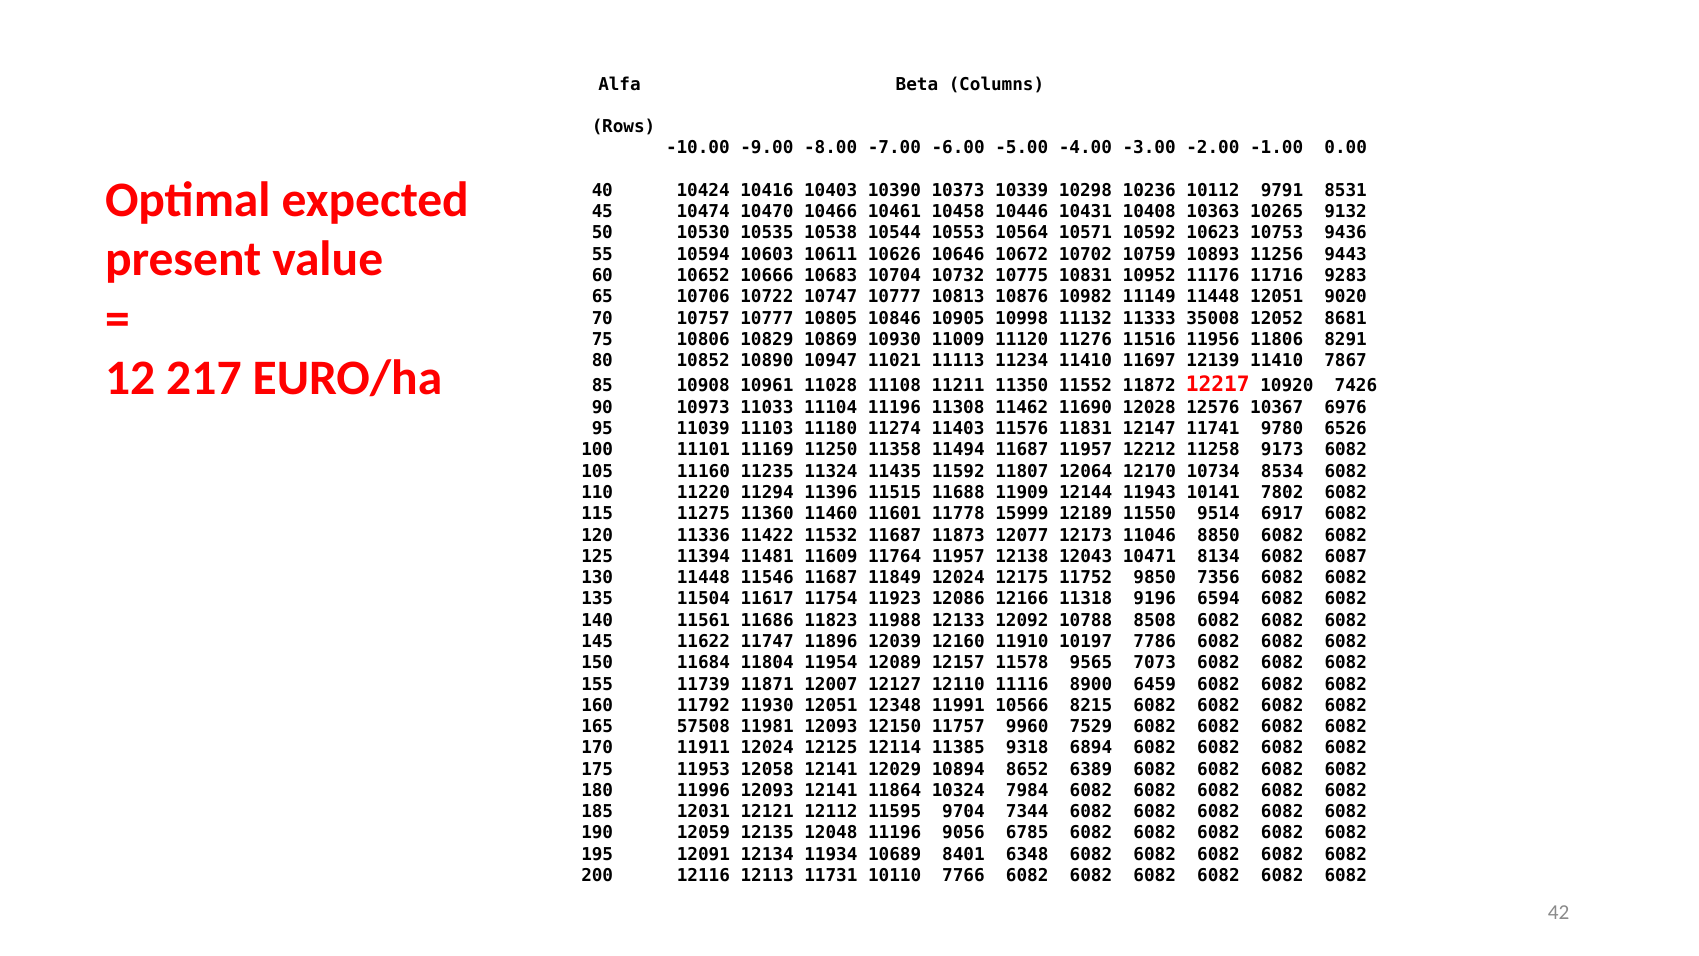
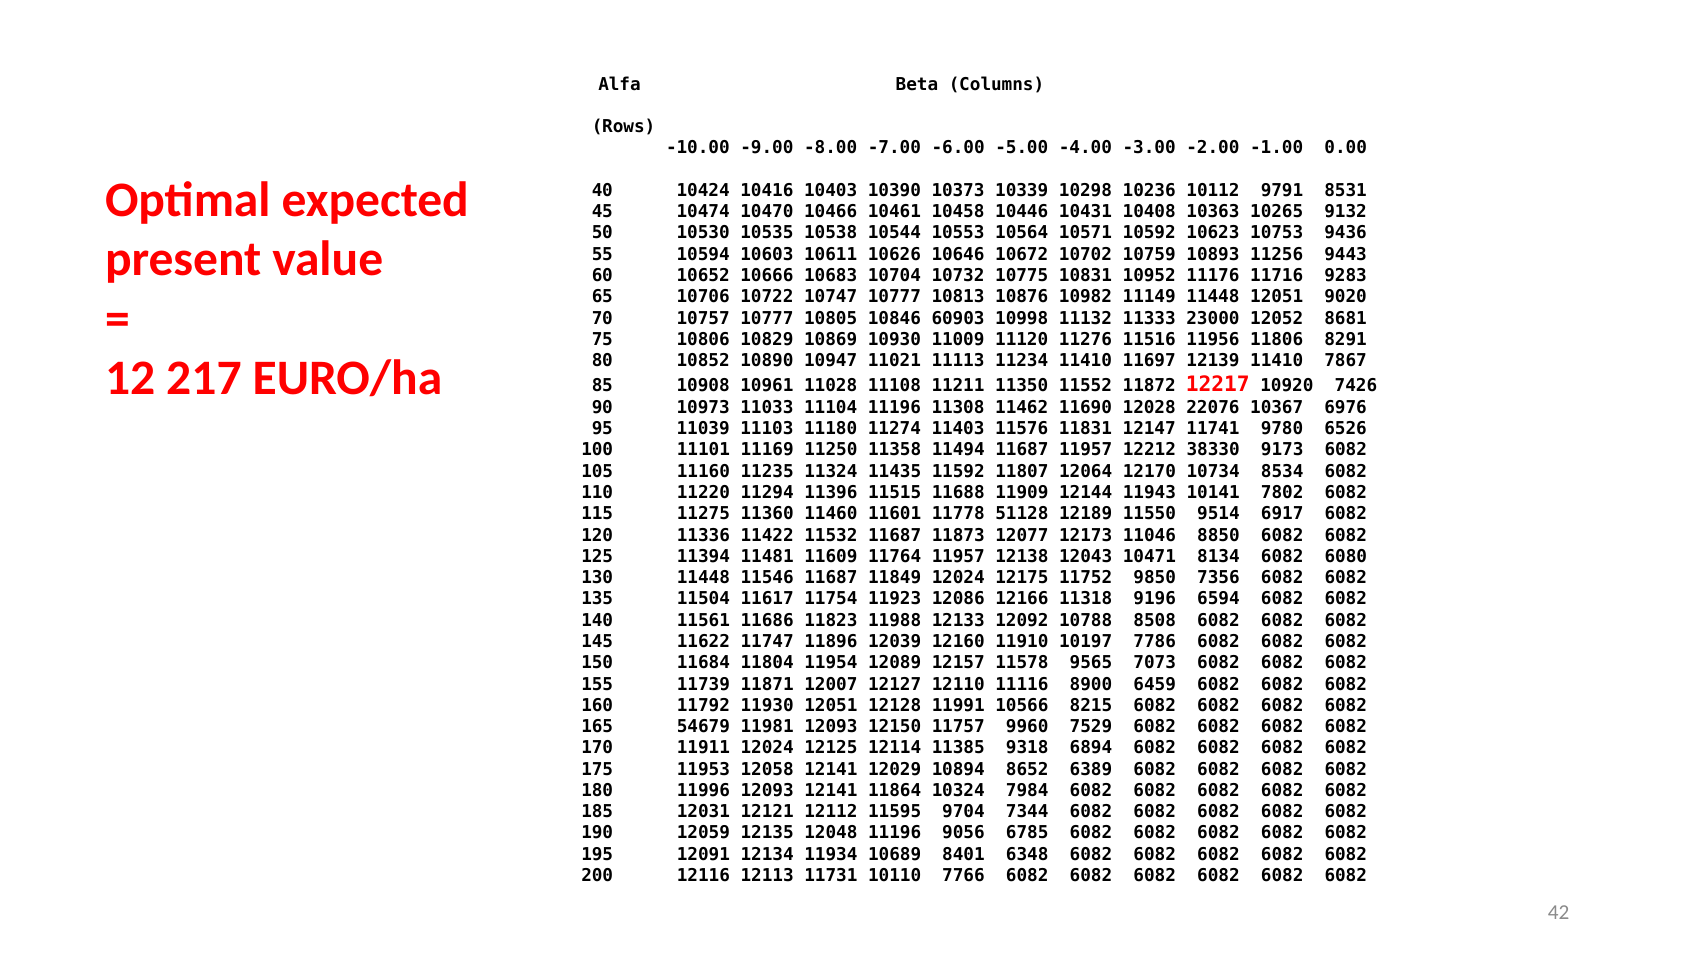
10905: 10905 -> 60903 (958, 318)
35008: 35008 -> 23000 (1213, 318)
12576: 12576 -> 22076 (1213, 407)
11258: 11258 -> 38330 (1213, 450)
15999: 15999 -> 51128 (1022, 514)
6087: 6087 -> 6080 (1346, 556)
12348: 12348 -> 12128 (895, 705)
57508: 57508 -> 54679 (703, 726)
